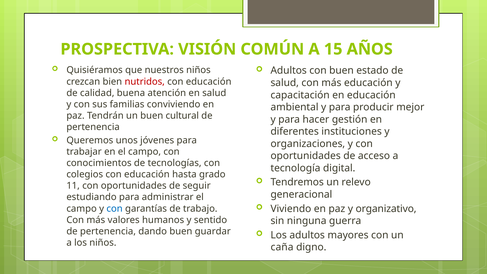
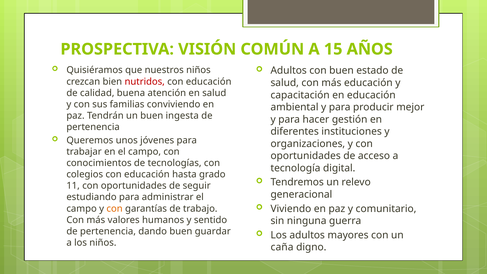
cultural: cultural -> ingesta (182, 116)
organizativo: organizativo -> comunitario (386, 209)
con colour: blue -> orange (115, 209)
